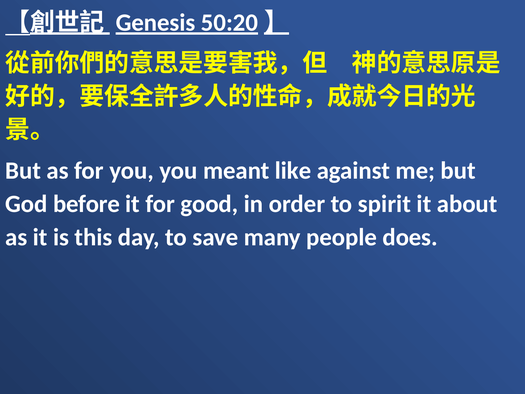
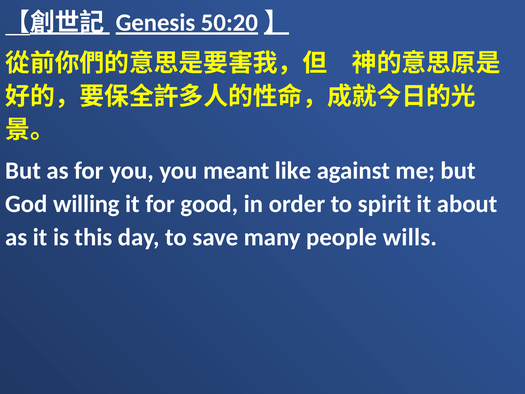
before: before -> willing (86, 204)
does: does -> wills (410, 237)
